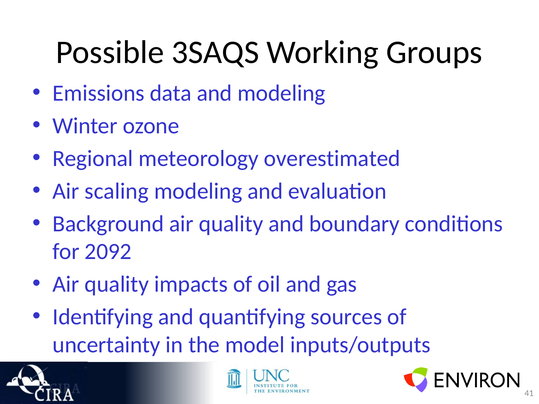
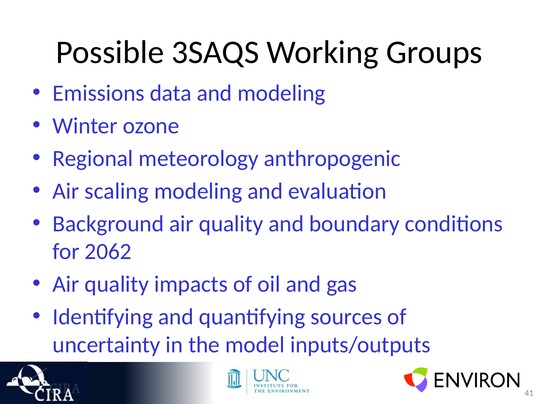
overestimated: overestimated -> anthropogenic (332, 159)
2092: 2092 -> 2062 (108, 252)
